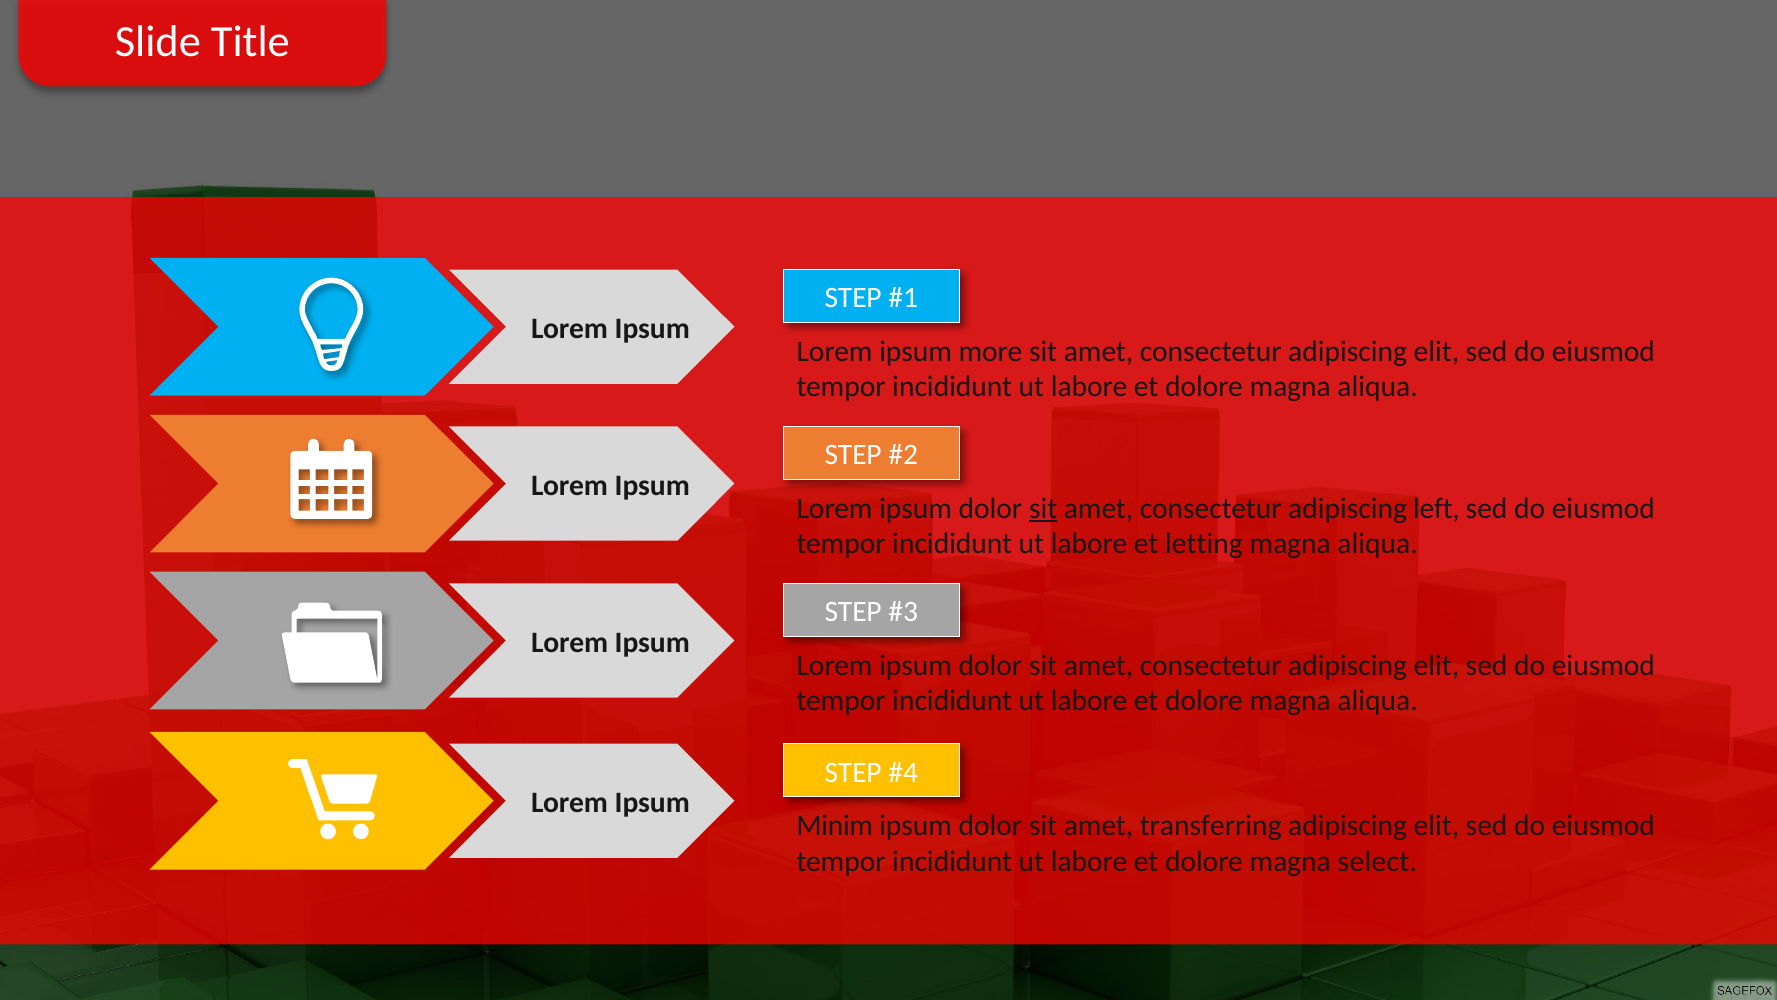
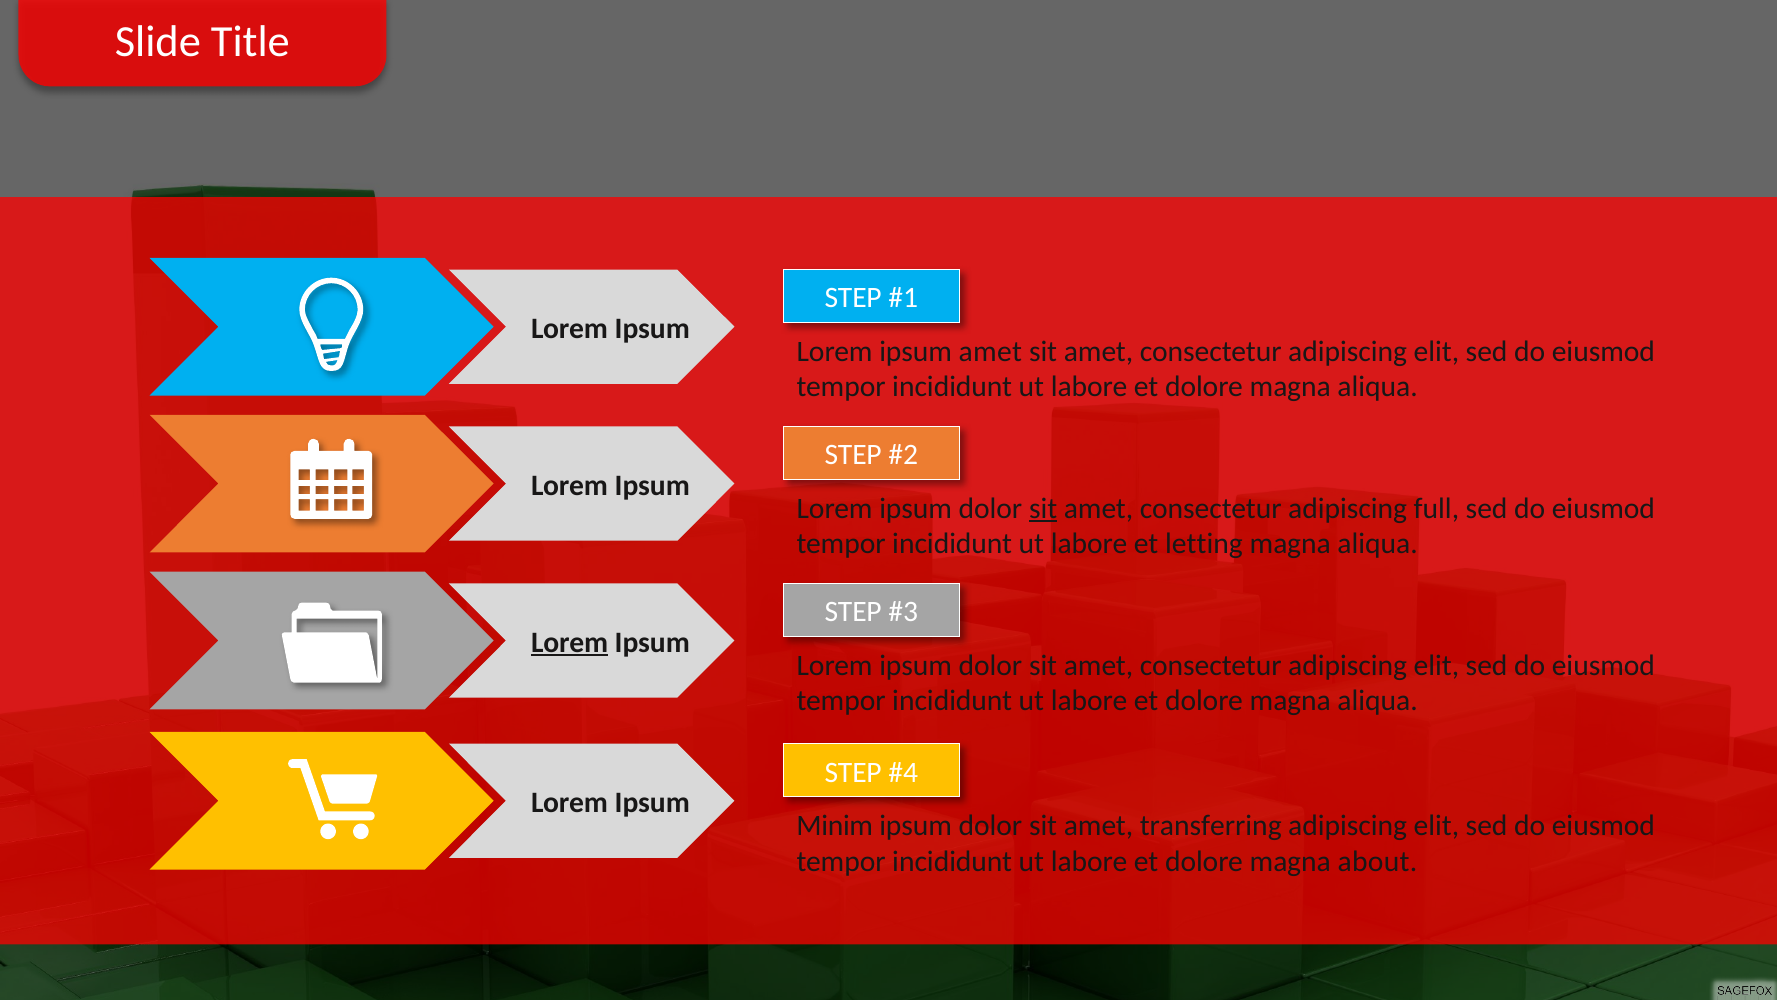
ipsum more: more -> amet (990, 351)
left: left -> full (1436, 508)
Lorem underline: none -> present (570, 642)
select: select -> about (1377, 861)
